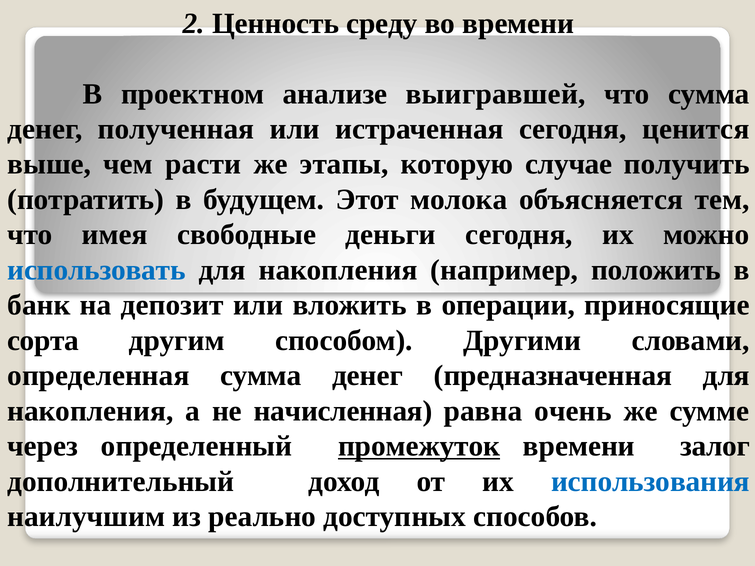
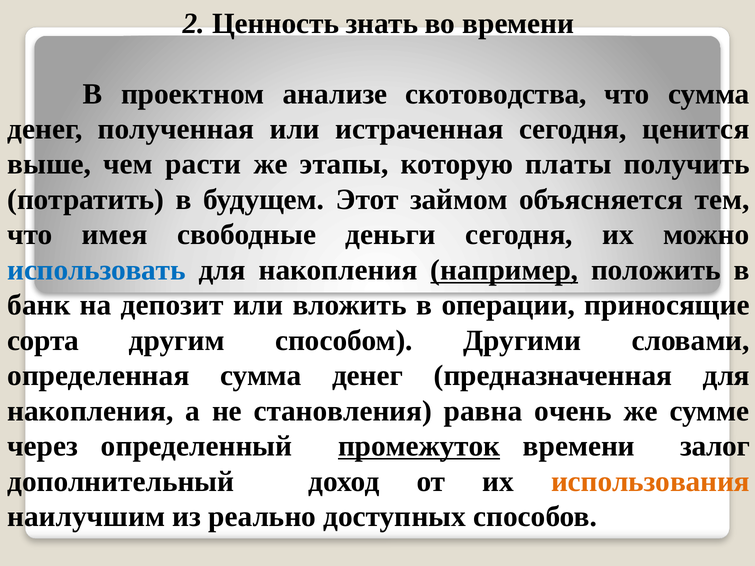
среду: среду -> знать (382, 23)
выигравшей: выигравшей -> скотоводства (496, 94)
случае: случае -> платы (568, 164)
молока: молока -> займом (459, 200)
например underline: none -> present (504, 270)
начисленная: начисленная -> становления (343, 411)
использования colour: blue -> orange (650, 482)
